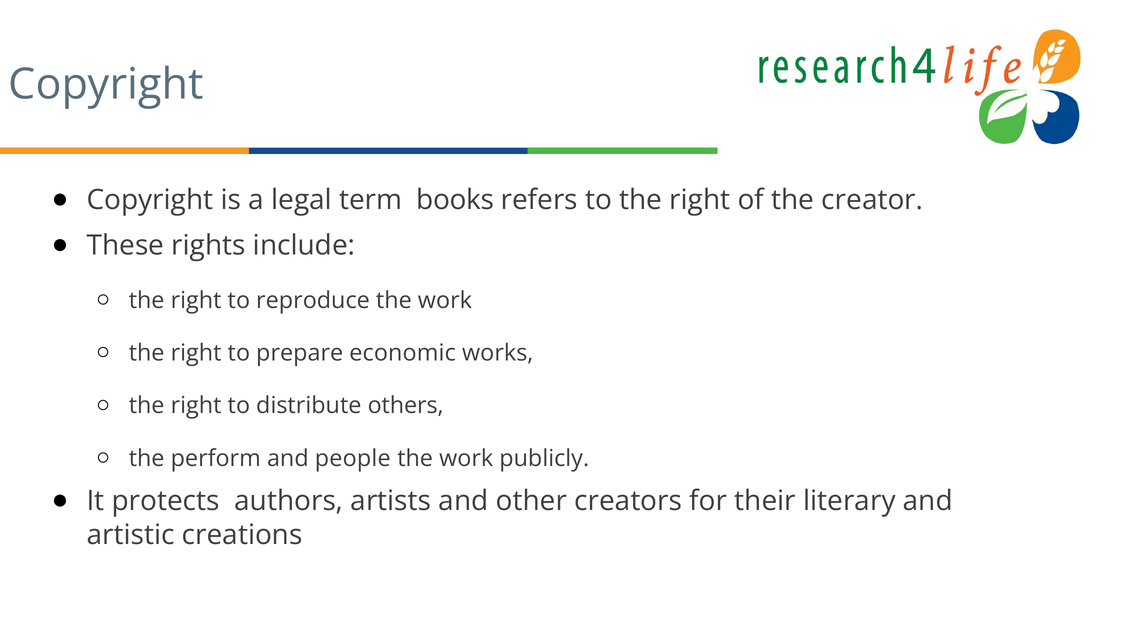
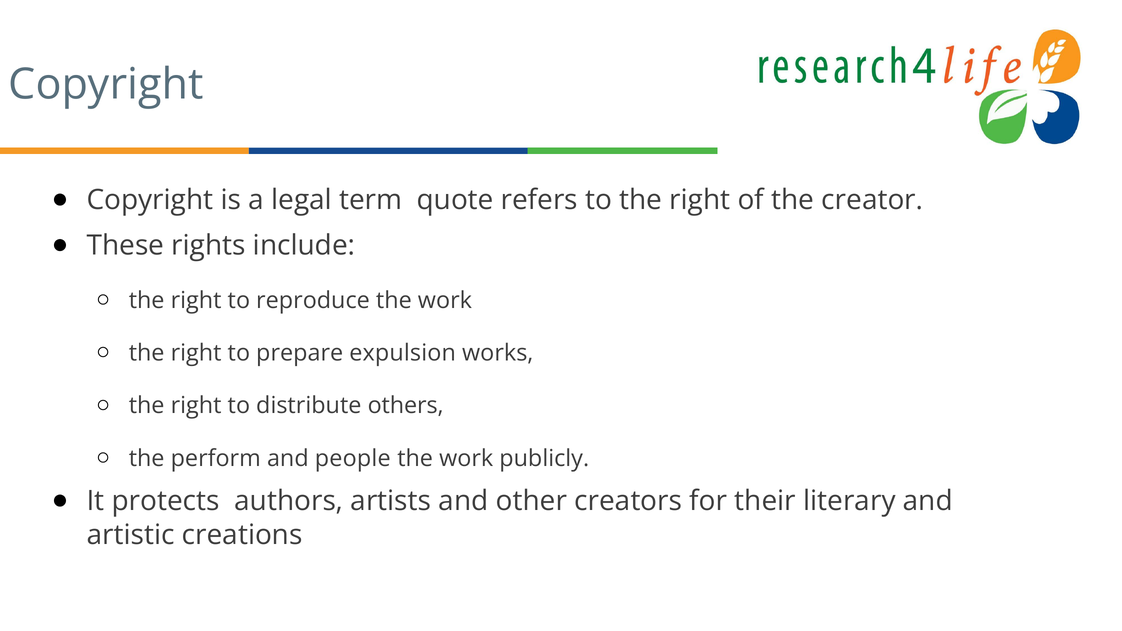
books: books -> quote (455, 200)
economic: economic -> expulsion (403, 353)
